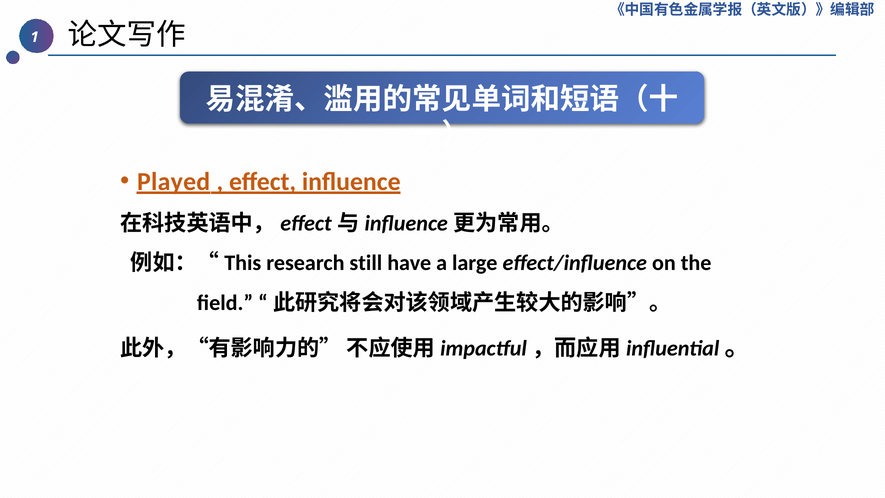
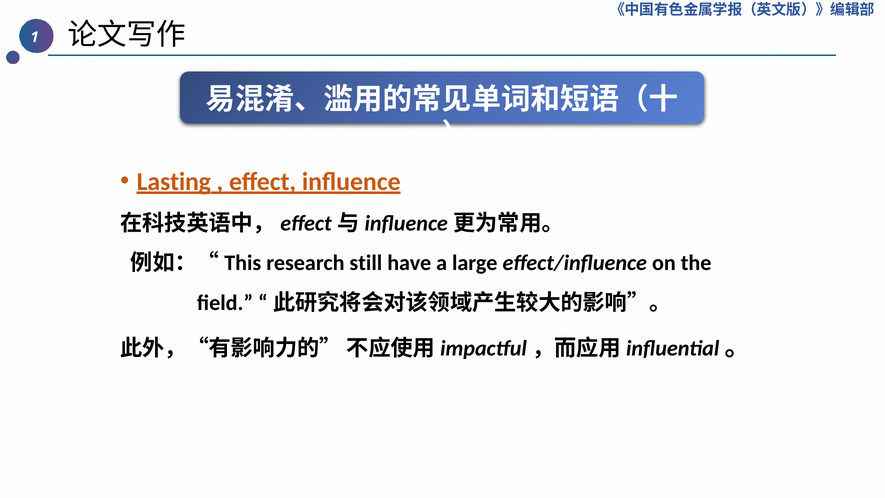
Played: Played -> Lasting (174, 181)
